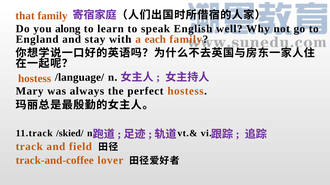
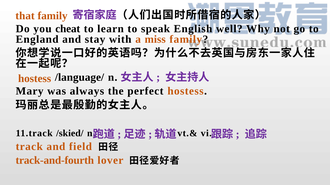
along: along -> cheat (68, 29)
each: each -> miss (155, 39)
track-and-coffee: track-and-coffee -> track-and-fourth (55, 161)
